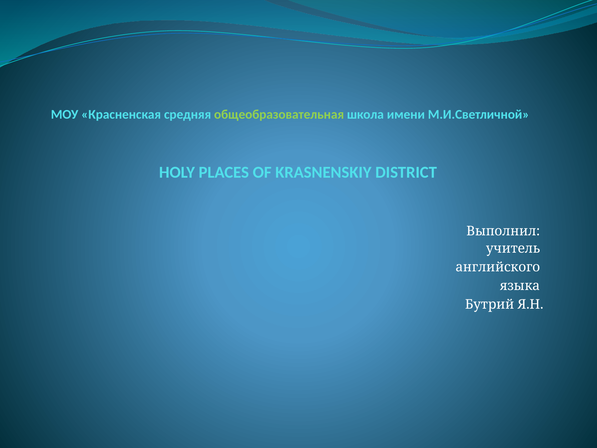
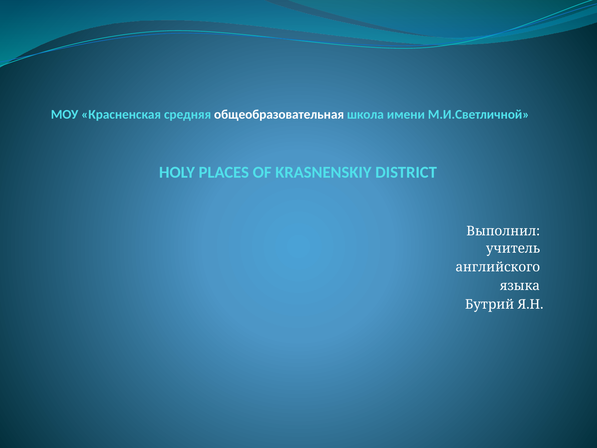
общеобразовательная colour: light green -> white (279, 114)
